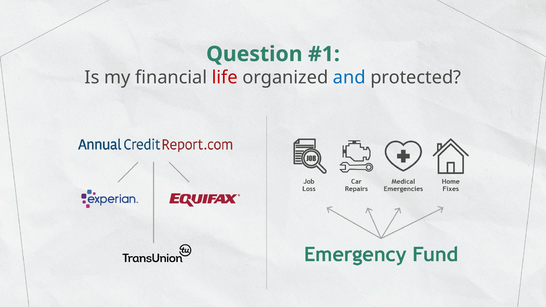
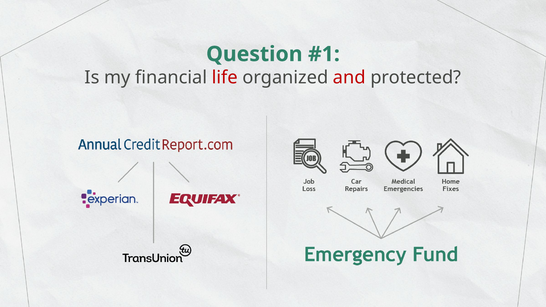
and colour: blue -> red (349, 78)
